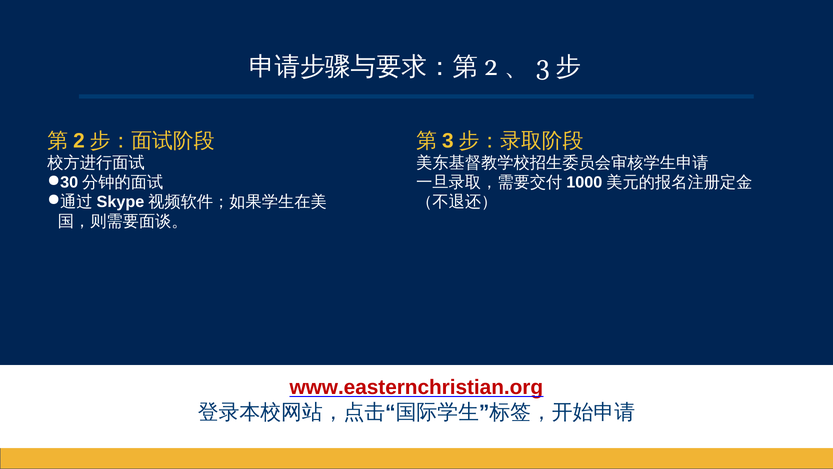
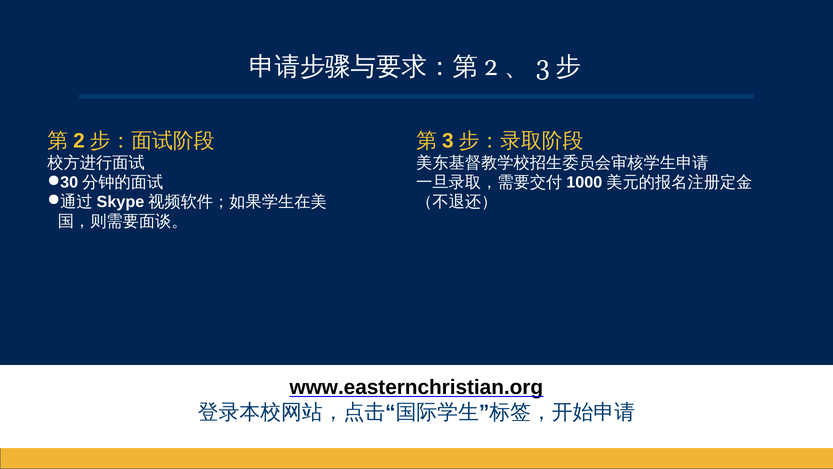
www.easternchristian.org colour: red -> black (416, 387)
